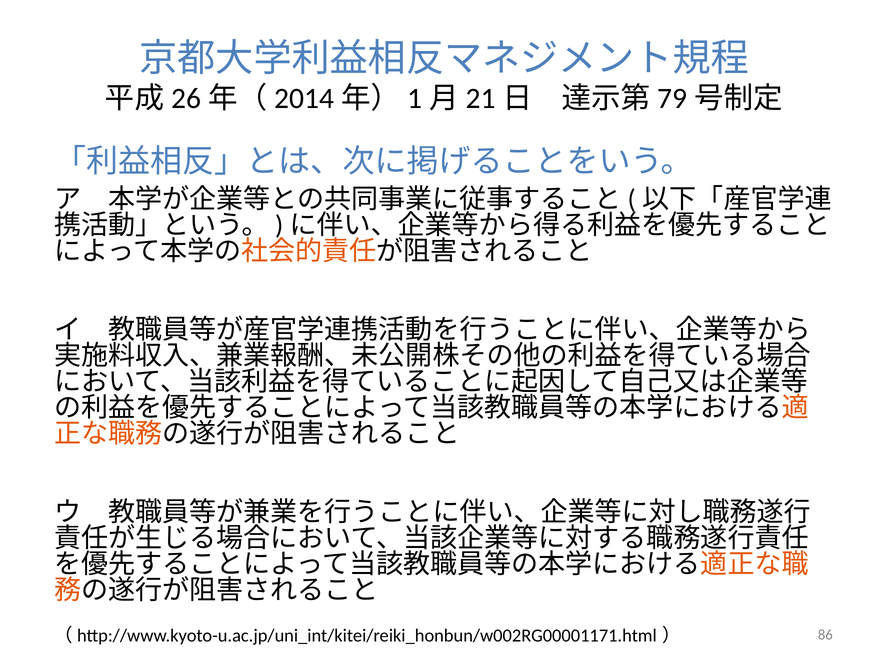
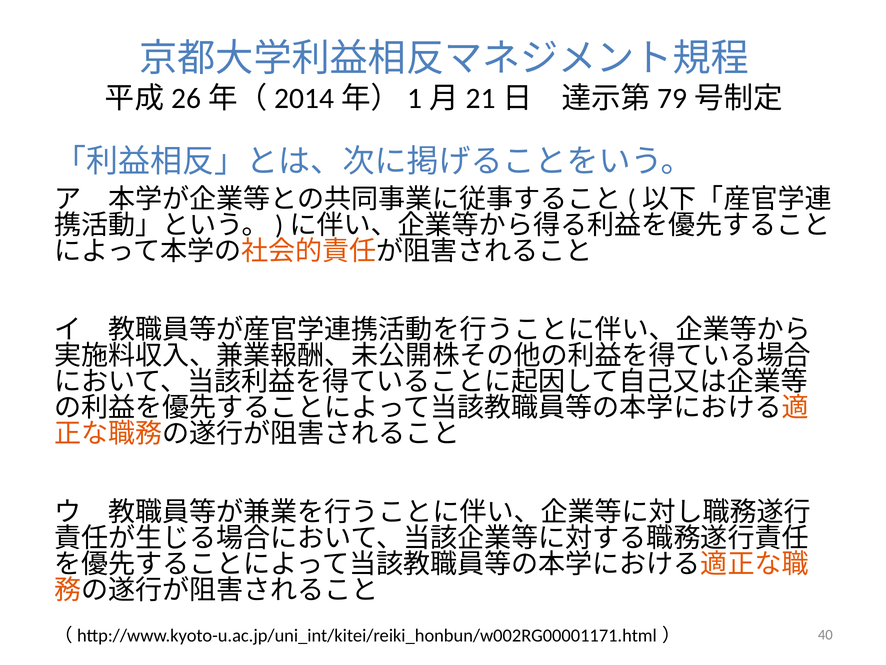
86: 86 -> 40 (825, 634)
